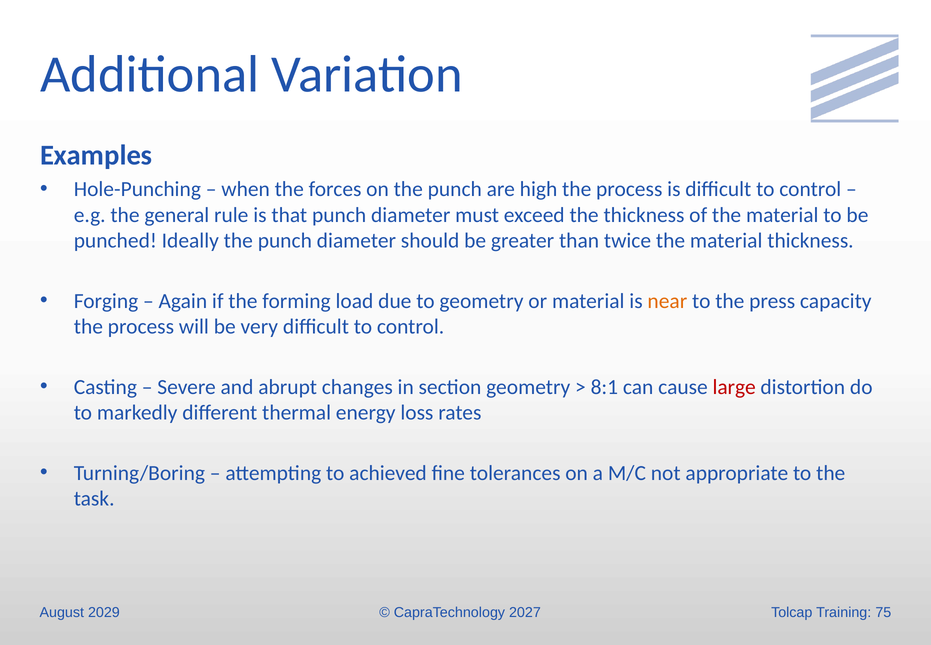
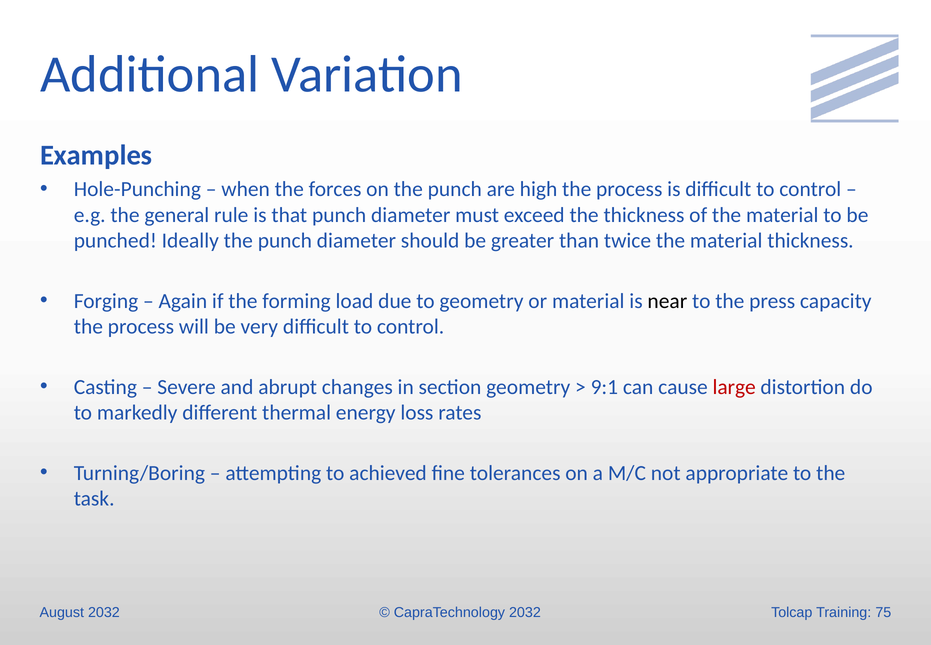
near colour: orange -> black (667, 301)
8:1: 8:1 -> 9:1 (604, 387)
August 2029: 2029 -> 2032 (104, 612)
CapraTechnology 2027: 2027 -> 2032 (525, 612)
